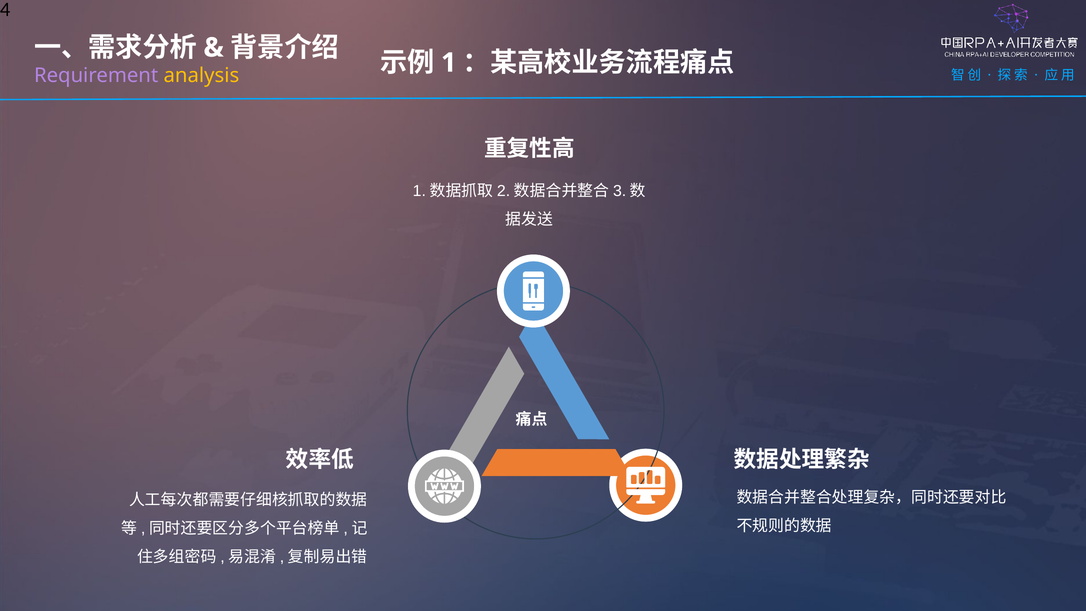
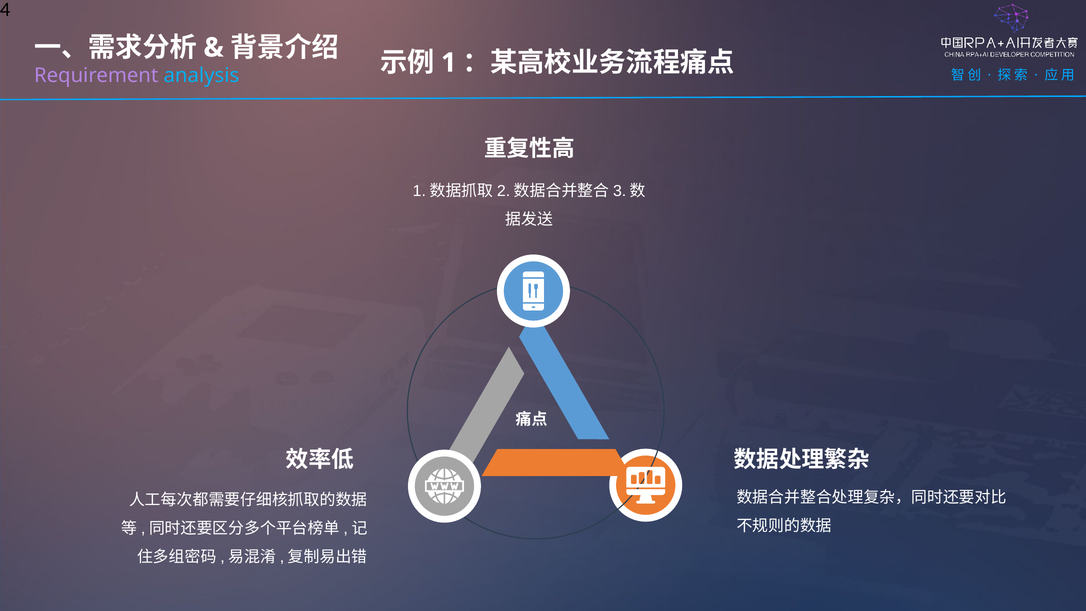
analysis colour: yellow -> light blue (201, 76)
